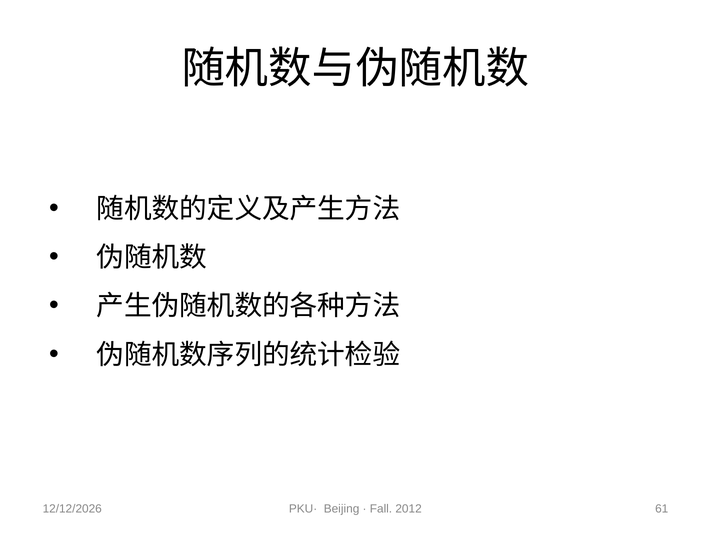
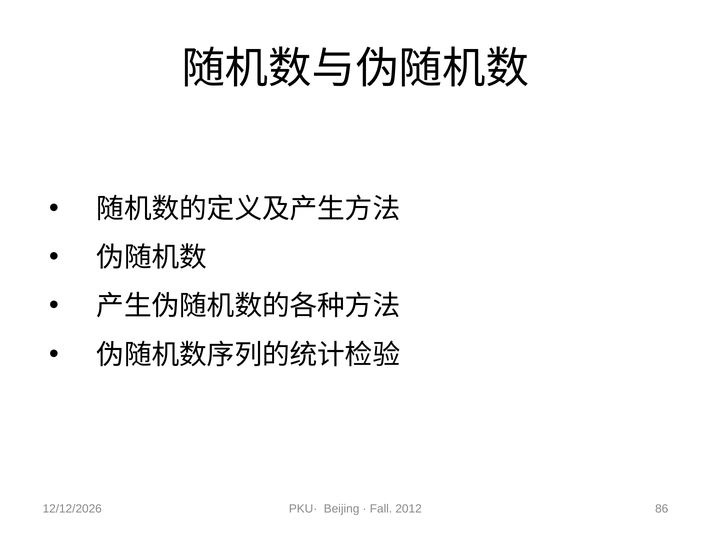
61: 61 -> 86 (662, 509)
